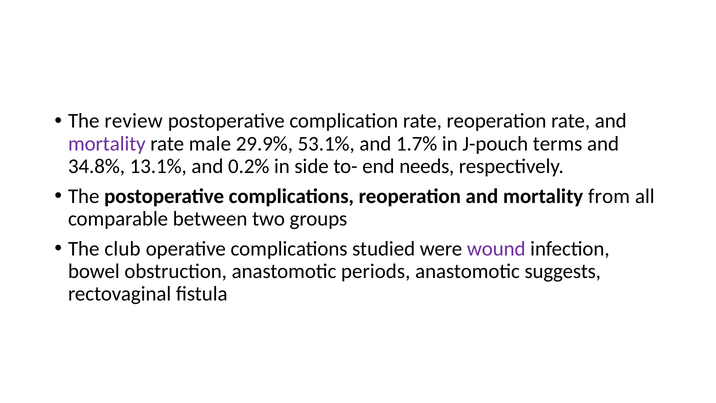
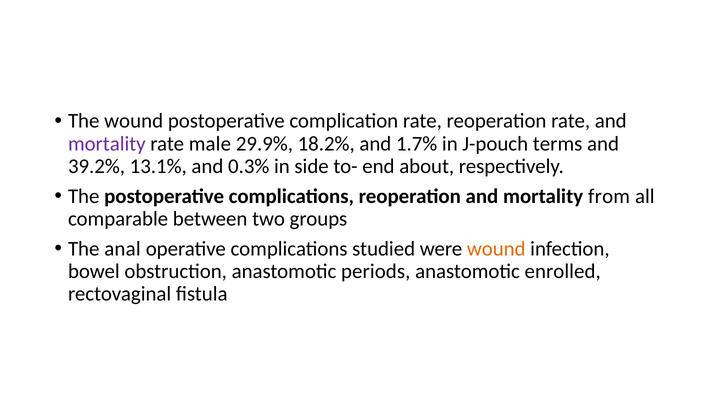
The review: review -> wound (134, 121)
53.1%: 53.1% -> 18.2% (326, 144)
34.8%: 34.8% -> 39.2% (97, 166)
0.2%: 0.2% -> 0.3% (249, 166)
needs: needs -> about (427, 166)
club: club -> anal (122, 249)
wound colour: purple -> orange (496, 249)
suggests: suggests -> enrolled (563, 271)
